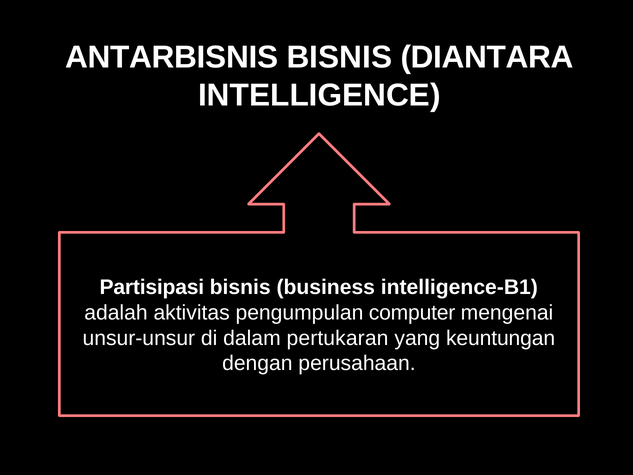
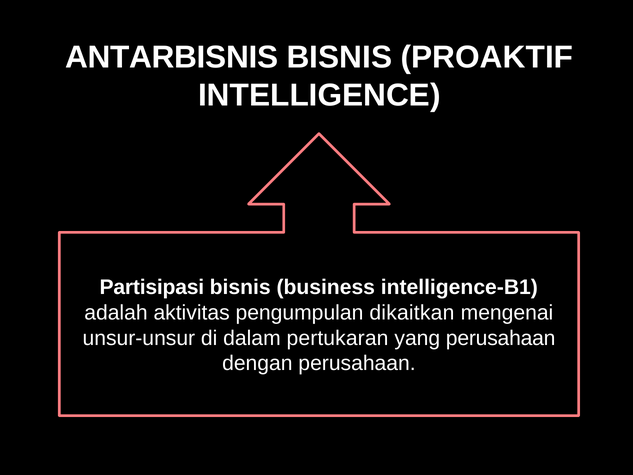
DIANTARA: DIANTARA -> PROAKTIF (487, 57)
computer: computer -> dikaitkan (412, 313)
yang keuntungan: keuntungan -> perusahaan (501, 338)
